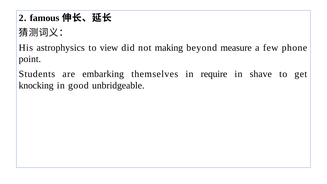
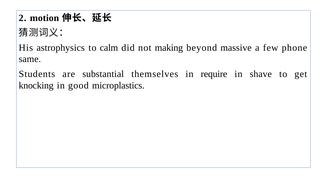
famous: famous -> motion (44, 18)
view: view -> calm (109, 48)
measure: measure -> massive (236, 48)
point: point -> same (30, 59)
embarking: embarking -> substantial (103, 74)
unbridgeable: unbridgeable -> microplastics (118, 85)
